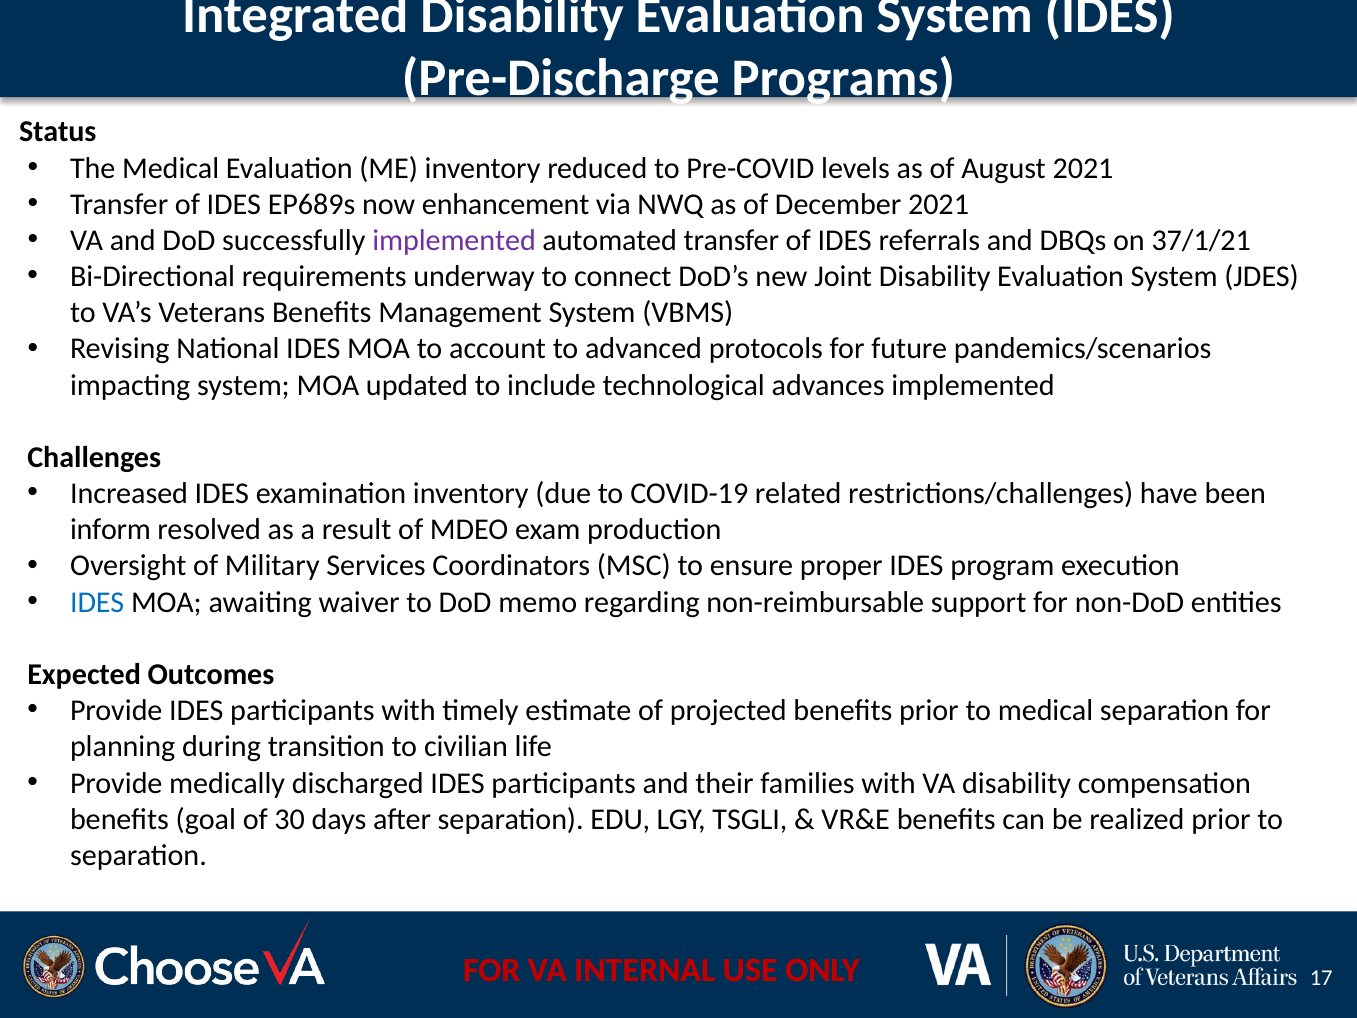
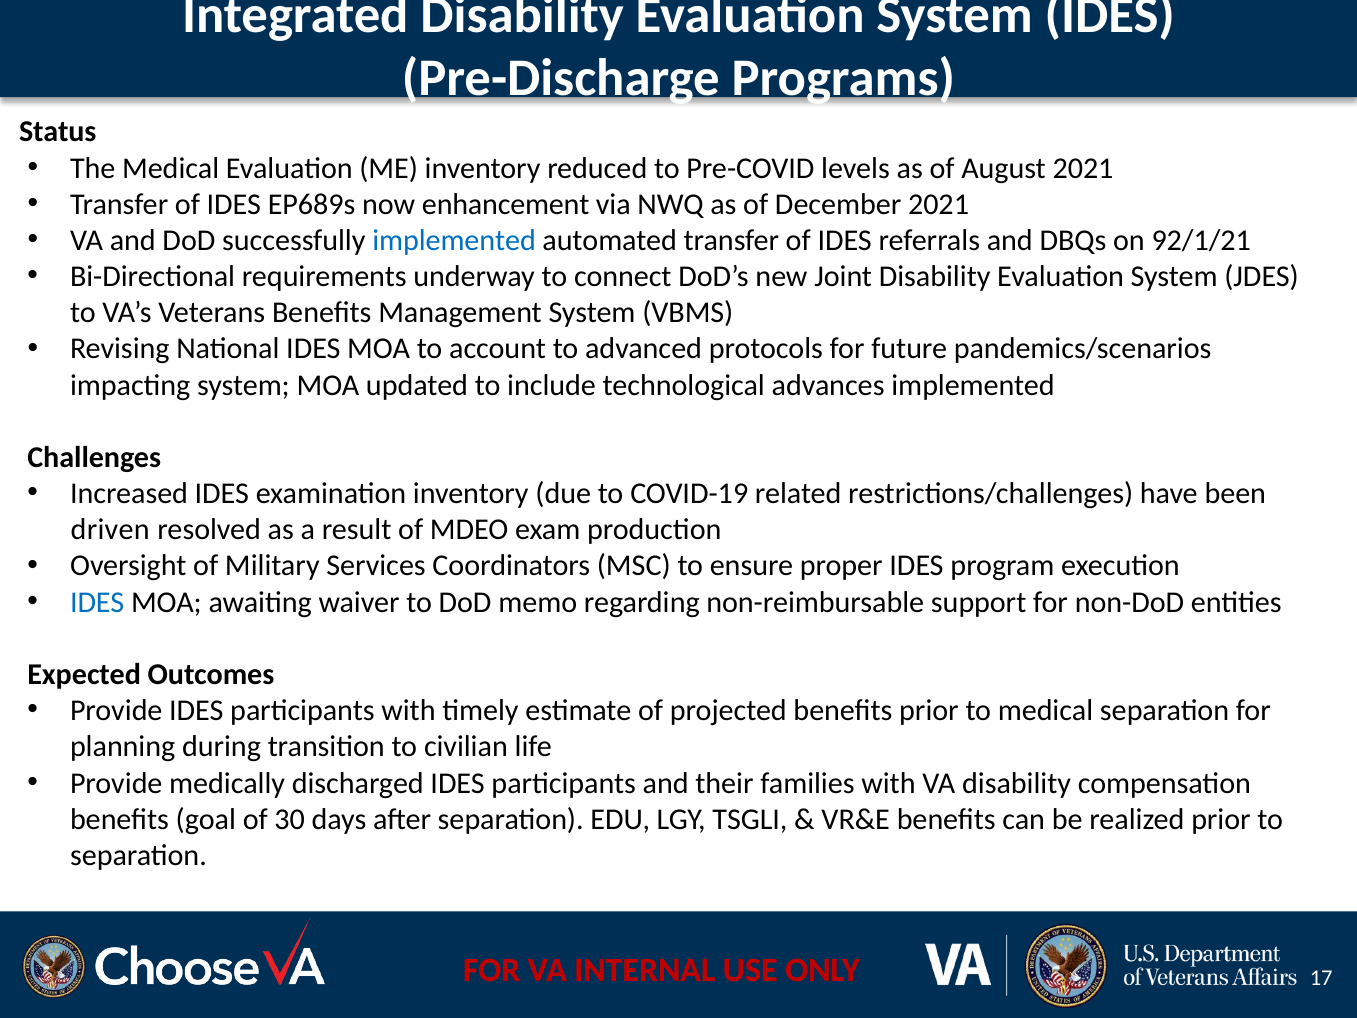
implemented colour: purple -> blue (454, 240)
37/1/21: 37/1/21 -> 92/1/21 (1201, 240)
inform: inform -> driven (110, 530)
